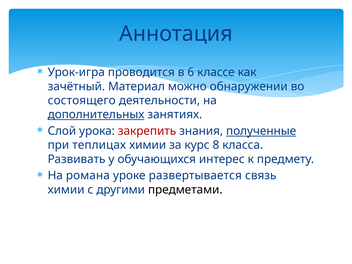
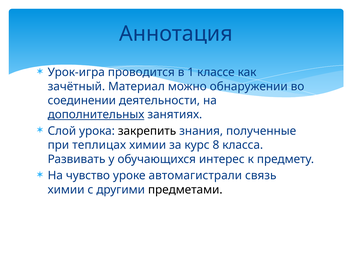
6: 6 -> 1 (191, 72)
состоящего: состоящего -> соединении (82, 100)
закрепить colour: red -> black (147, 131)
полученные underline: present -> none (261, 131)
романа: романа -> чувство (88, 176)
развертывается: развертывается -> автомагистрали (195, 176)
